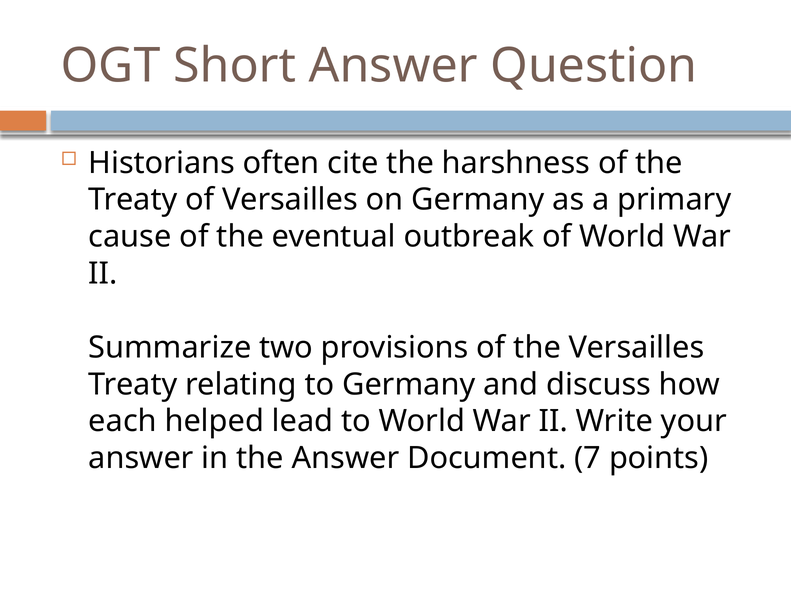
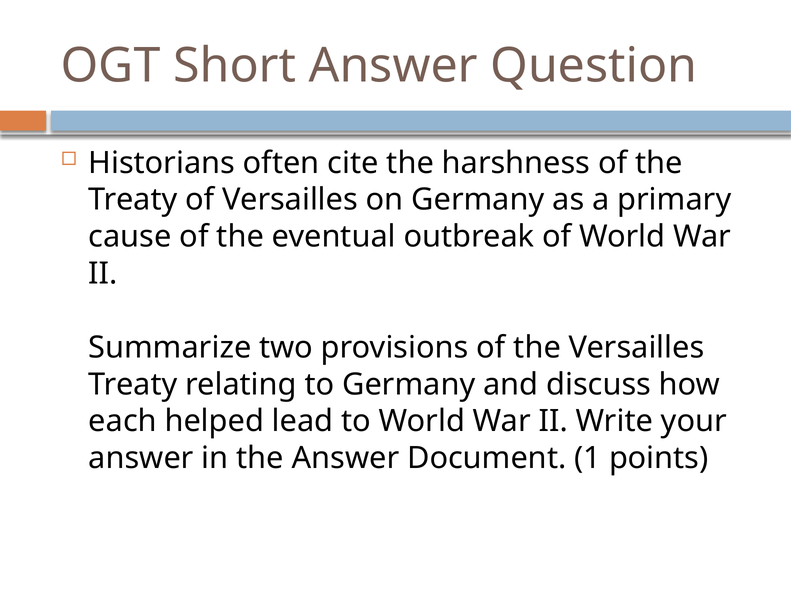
7: 7 -> 1 (588, 458)
